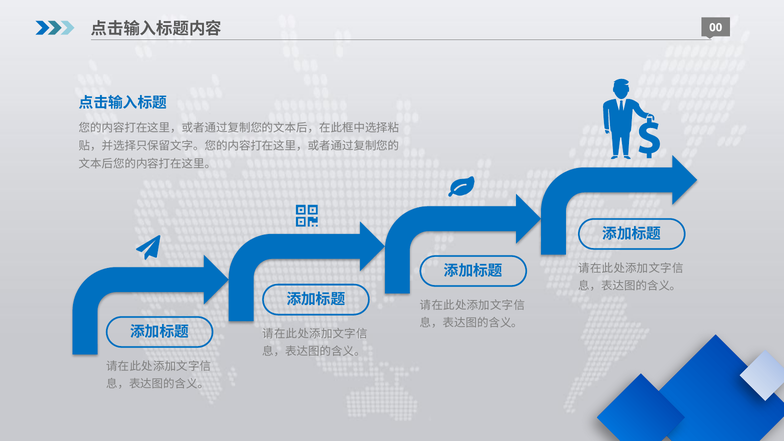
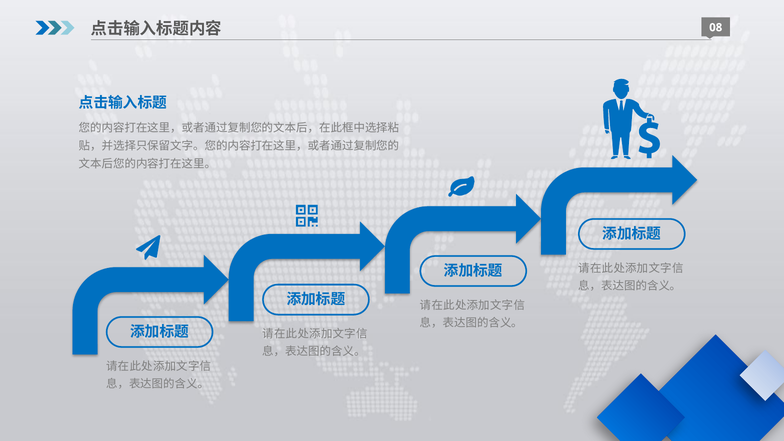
00: 00 -> 08 (716, 27)
